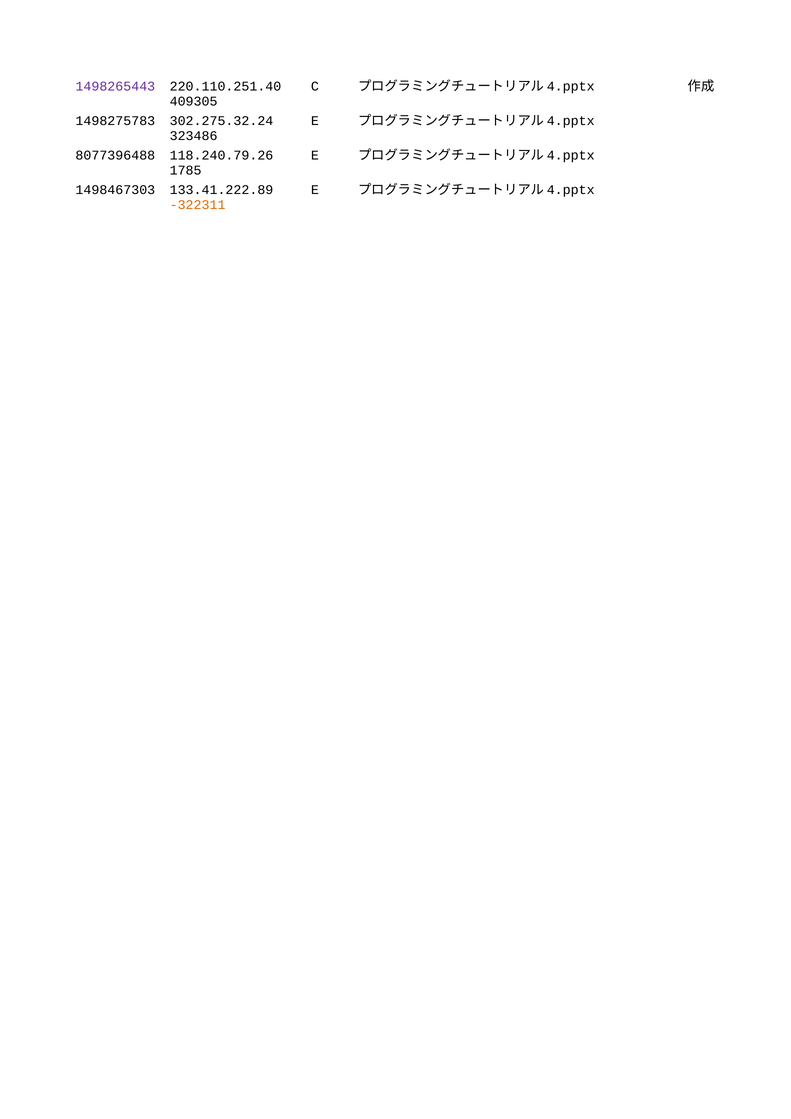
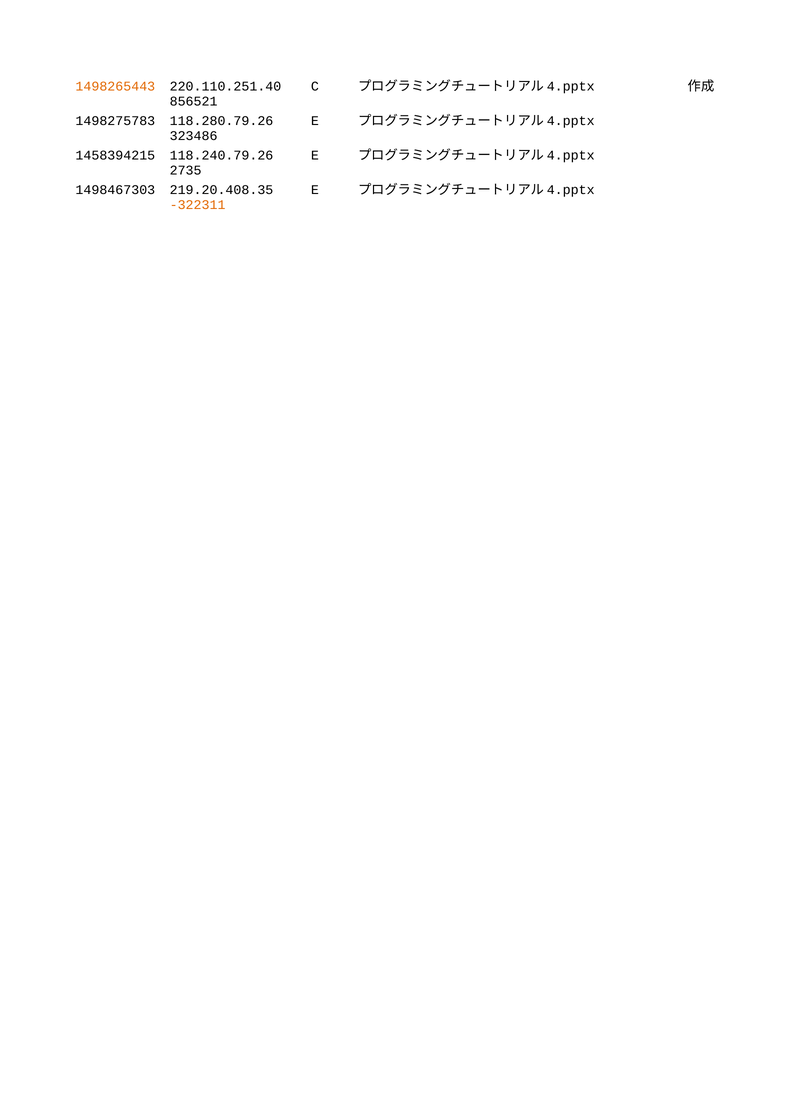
1498265443 colour: purple -> orange (115, 86)
409305: 409305 -> 856521 (194, 101)
302.275.32.24: 302.275.32.24 -> 118.280.79.26 (221, 121)
8077396488: 8077396488 -> 1458394215 (115, 155)
1785: 1785 -> 2735 (186, 170)
133.41.222.89: 133.41.222.89 -> 219.20.408.35 (221, 190)
